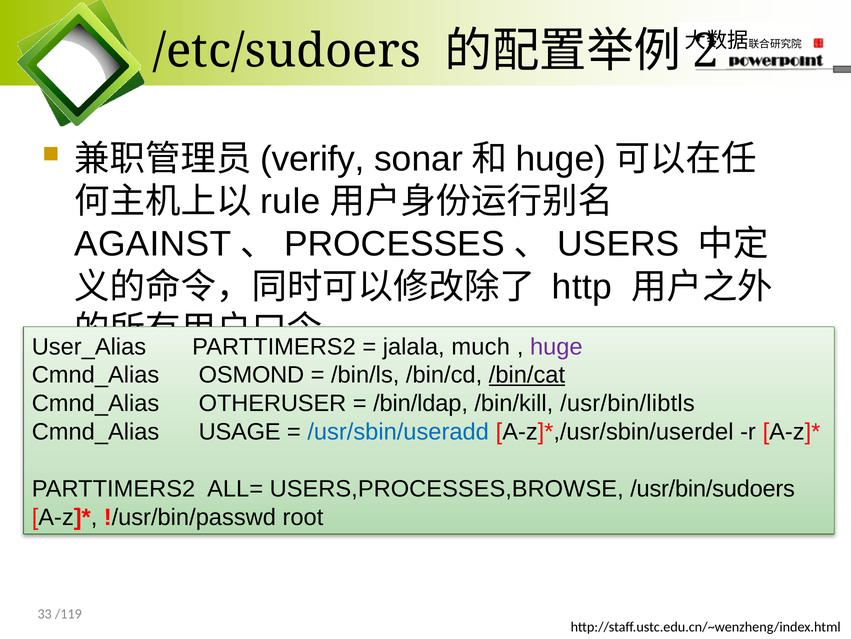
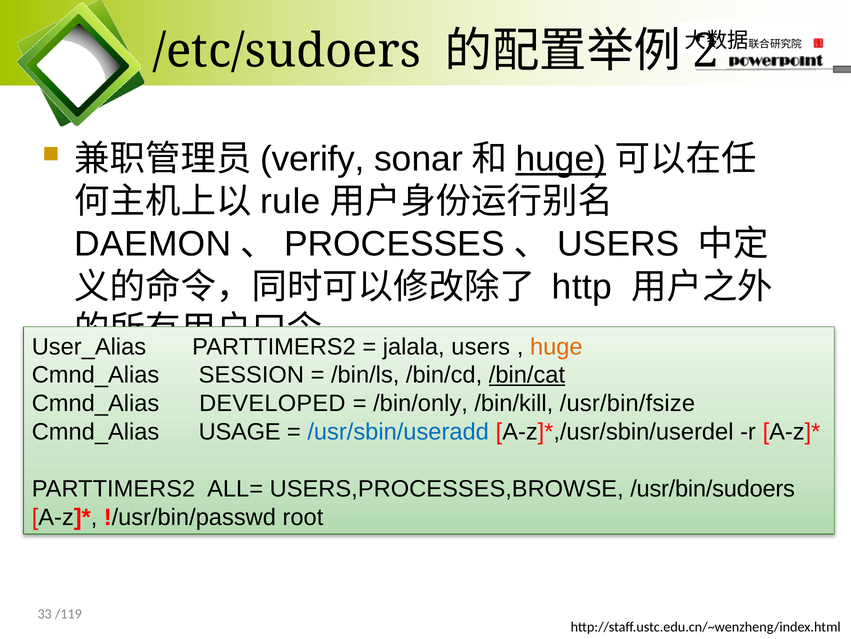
huge underline: none -> present (561, 159)
AGAINST: AGAINST -> DAEMON (153, 244)
jalala much: much -> users (481, 346)
huge colour: purple -> orange (556, 346)
OSMOND: OSMOND -> SESSION (251, 375)
OTHERUSER: OTHERUSER -> DEVELOPED (272, 403)
/bin/ldap: /bin/ldap -> /bin/only (420, 403)
/usr/bin/libtls: /usr/bin/libtls -> /usr/bin/fsize (627, 403)
